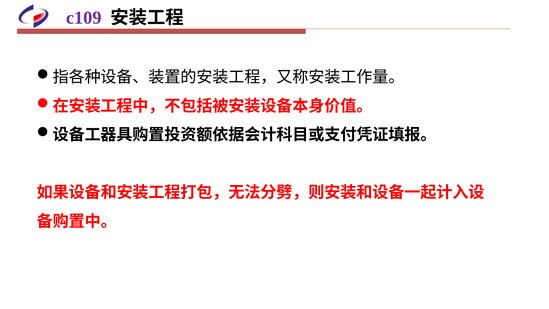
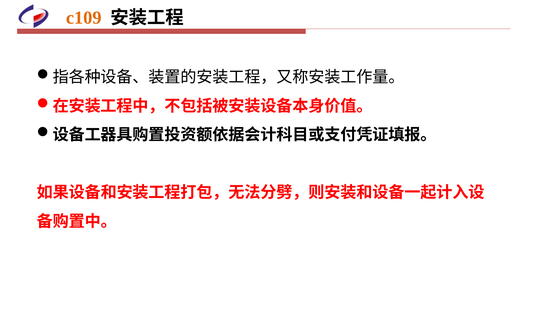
c109 colour: purple -> orange (84, 18)
